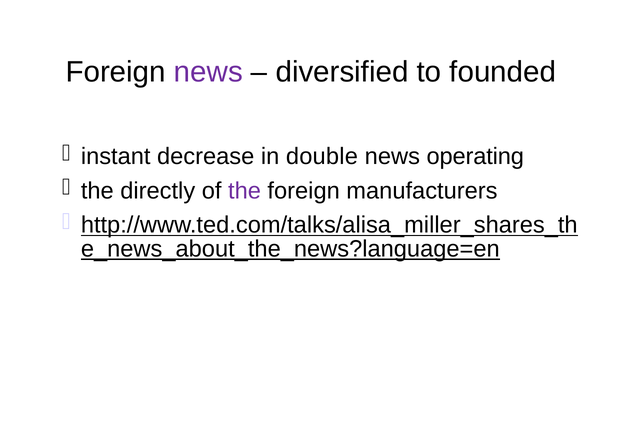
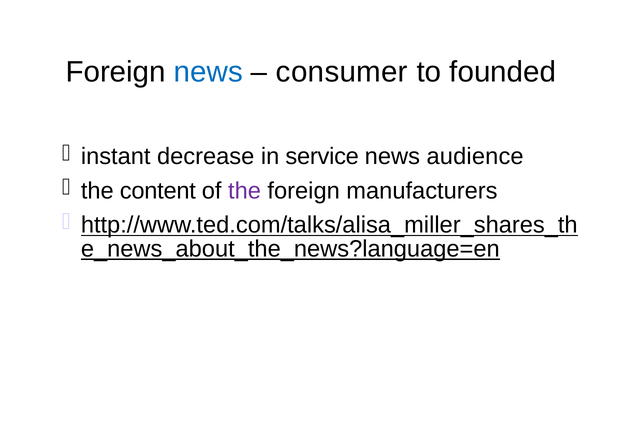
news colour: purple -> blue (208, 72)
diversified: diversified -> consumer (342, 72)
double: double -> service (322, 156)
operating: operating -> audience (475, 156)
directly: directly -> content (158, 191)
